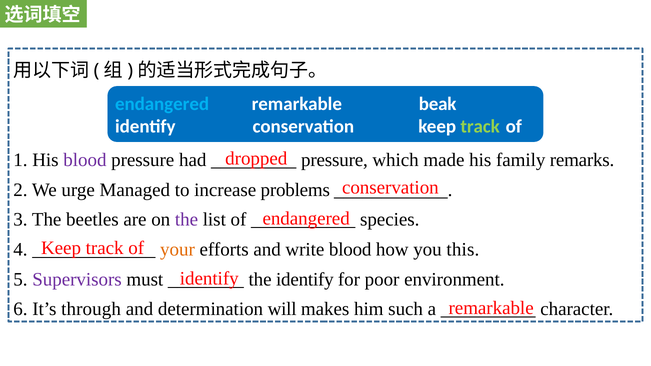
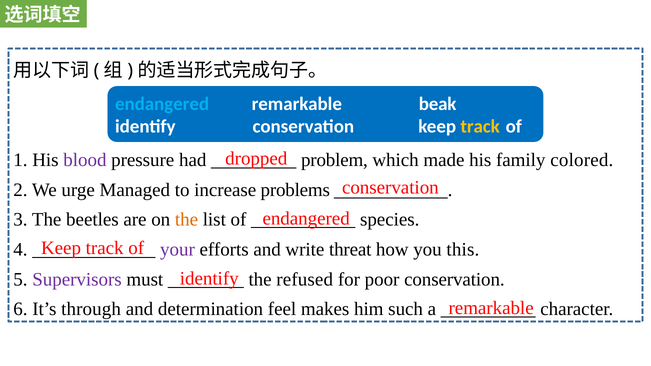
track colour: light green -> yellow (480, 127)
pressure: pressure -> problem (334, 160)
remarks: remarks -> colored (582, 160)
the colour: purple -> orange (186, 220)
your colour: orange -> purple (177, 250)
write blood: blood -> threat (350, 250)
the identify: identify -> refused (305, 279)
poor environment: environment -> conservation (454, 279)
will: will -> feel (282, 309)
